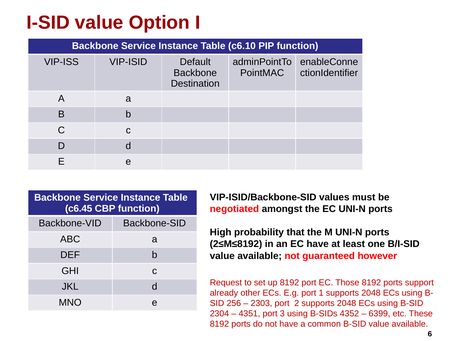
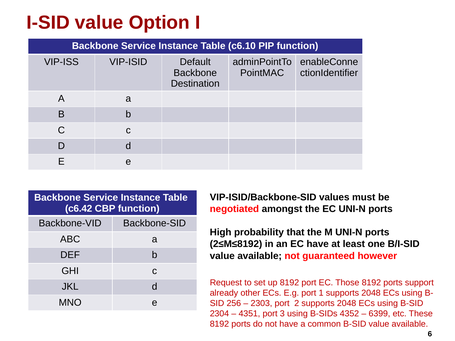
c6.45: c6.45 -> c6.42 (79, 209)
